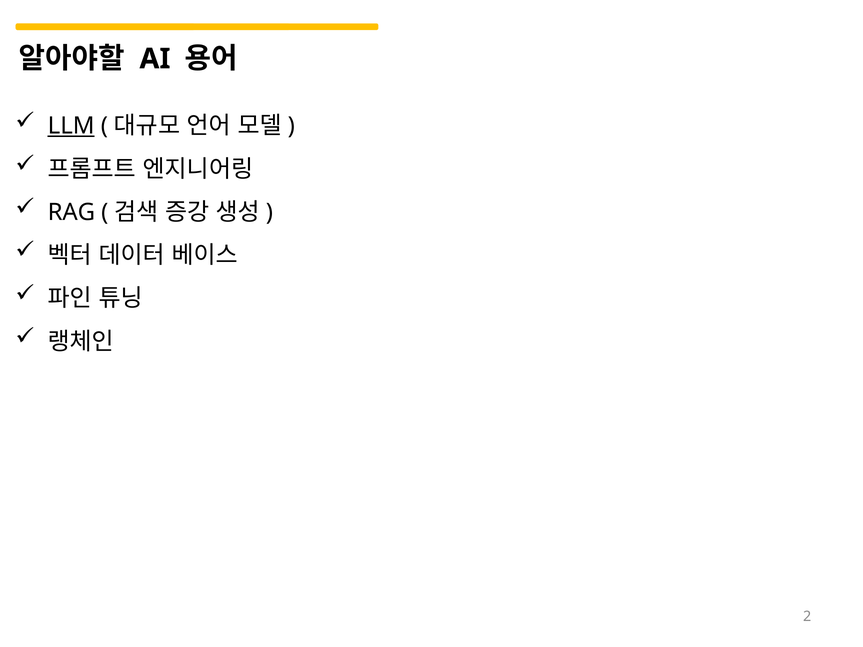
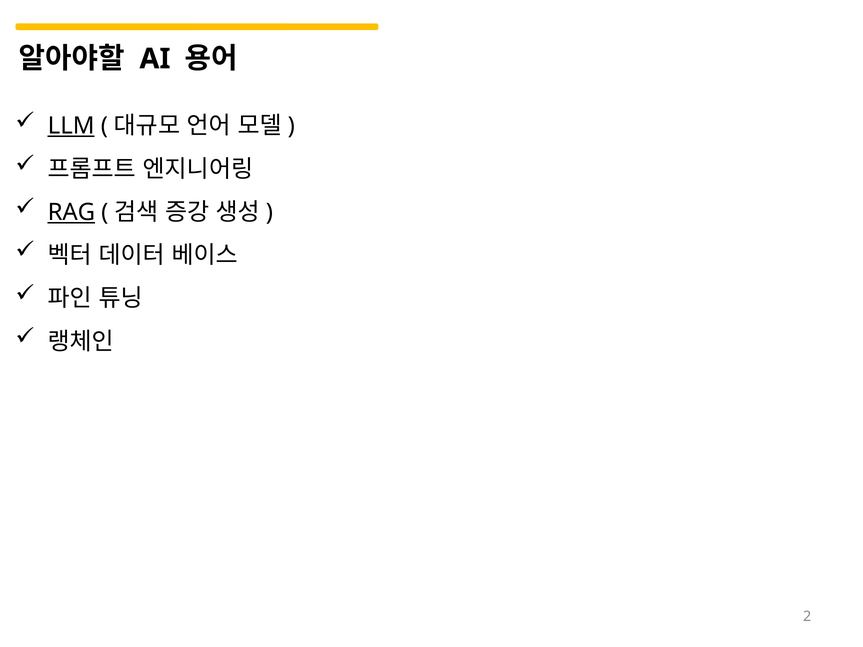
RAG underline: none -> present (71, 212)
